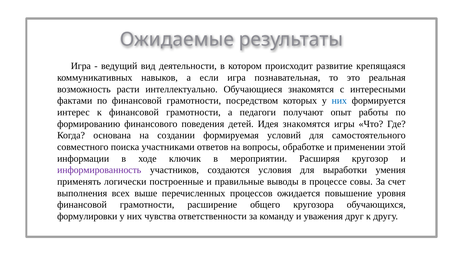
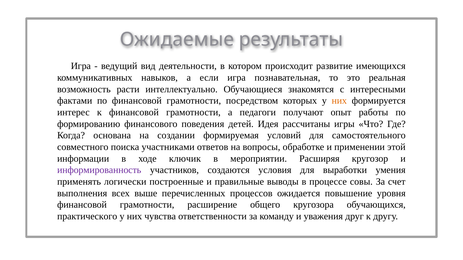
крепящаяся: крепящаяся -> имеющихся (381, 66)
них colour: blue -> orange (339, 101)
Идея знакомятся: знакомятся -> рассчитаны (306, 124)
формулировки: формулировки -> практического (87, 217)
